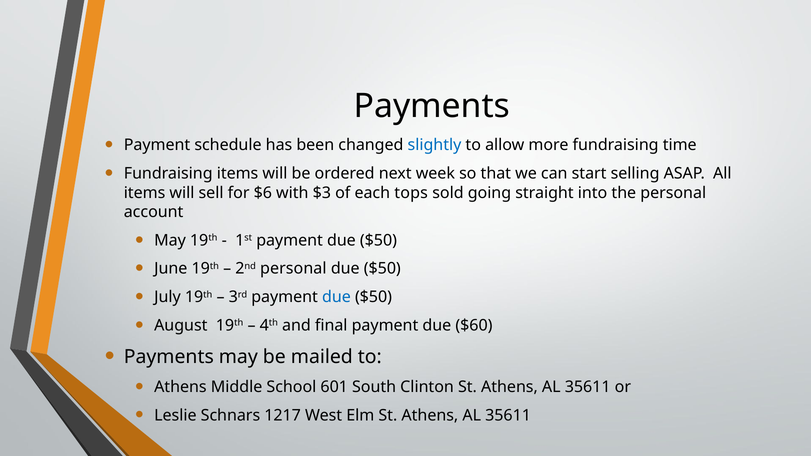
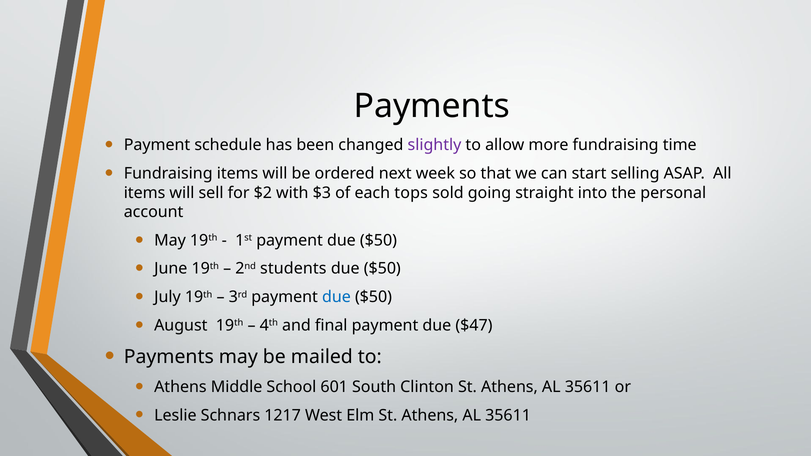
slightly colour: blue -> purple (434, 145)
$6: $6 -> $2 (263, 193)
2nd personal: personal -> students (293, 269)
$60: $60 -> $47 (474, 326)
